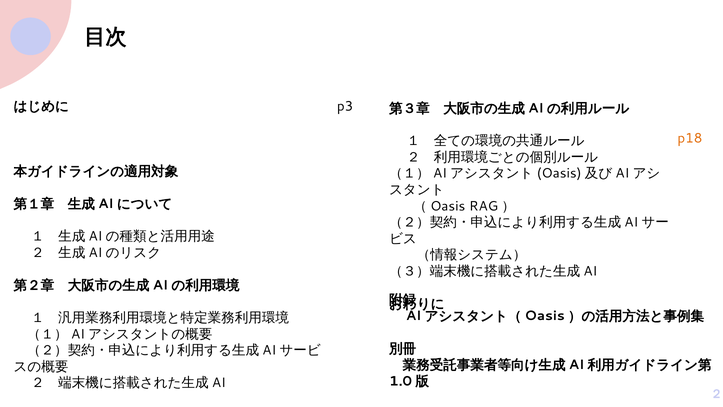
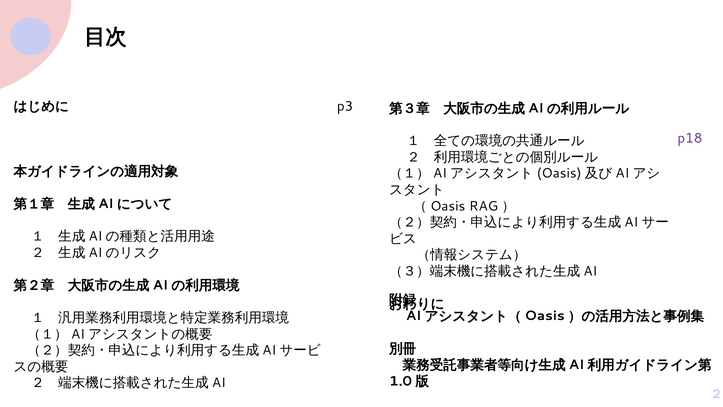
p18 colour: orange -> purple (690, 138)
